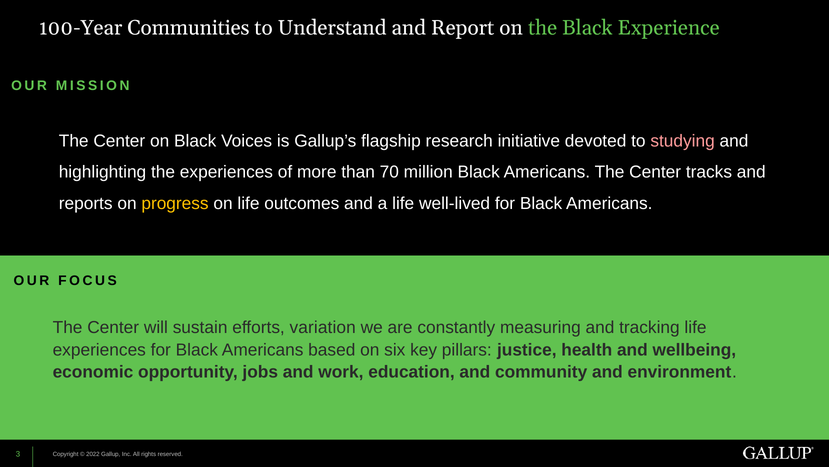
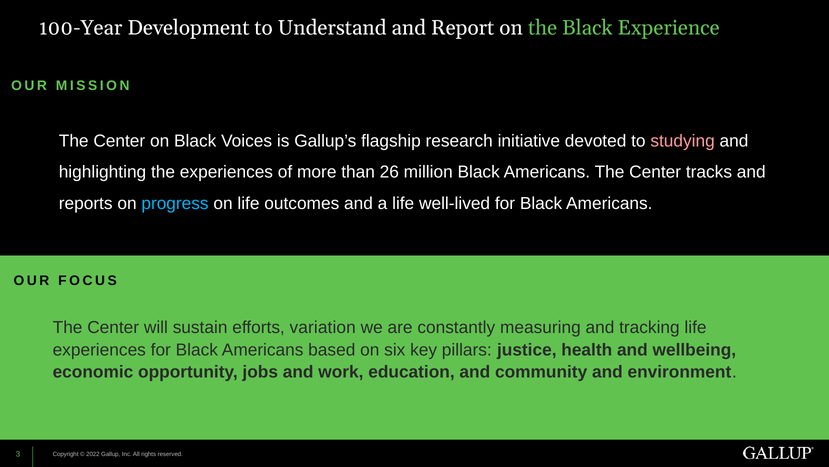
Communities: Communities -> Development (188, 28)
70: 70 -> 26 (389, 172)
progress colour: yellow -> light blue (175, 203)
